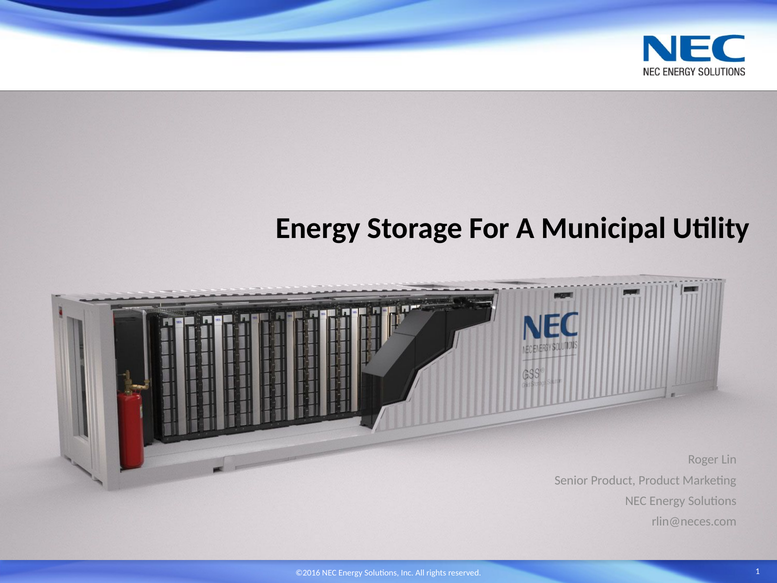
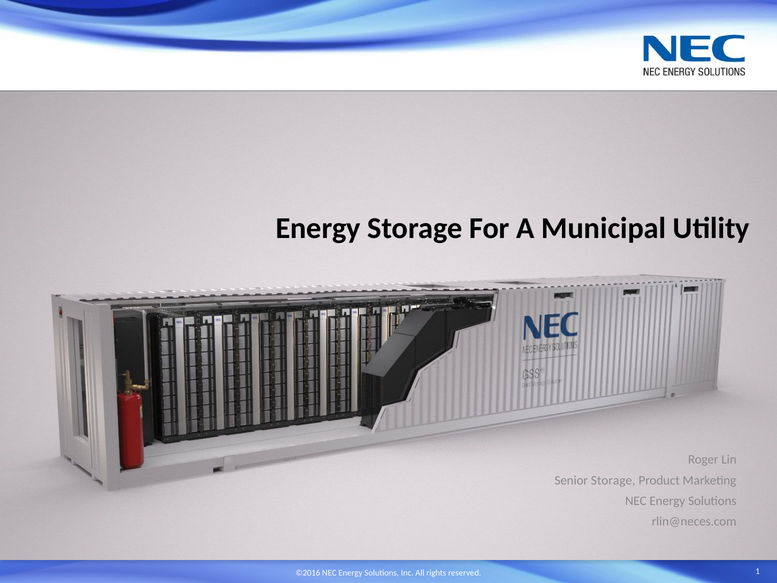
Senior Product: Product -> Storage (613, 480)
